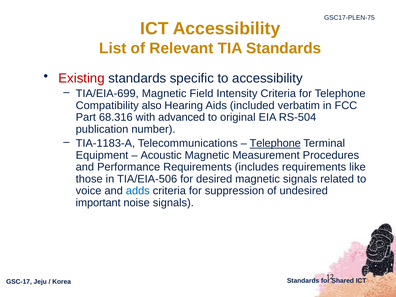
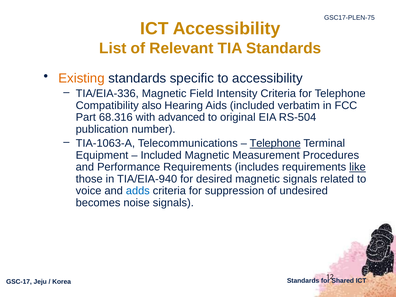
Existing colour: red -> orange (82, 78)
TIA/EIA-699: TIA/EIA-699 -> TIA/EIA-336 (107, 94)
TIA-1183-A: TIA-1183-A -> TIA-1063-A (105, 143)
Acoustic: Acoustic -> Included (161, 155)
like underline: none -> present (357, 167)
TIA/EIA-506: TIA/EIA-506 -> TIA/EIA-940 (147, 179)
important: important -> becomes (98, 203)
